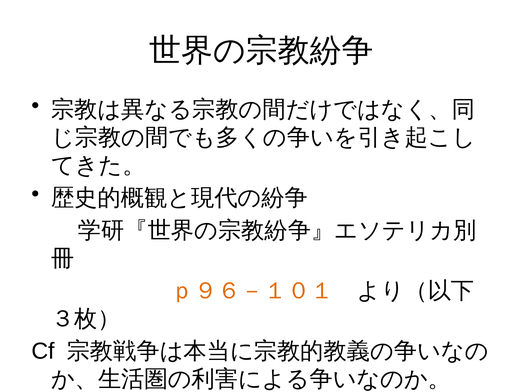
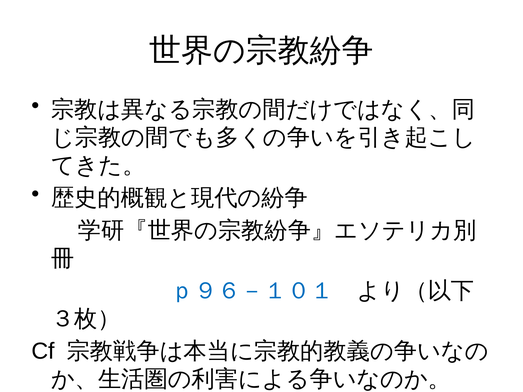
ｐ９６－１０１ colour: orange -> blue (252, 291)
